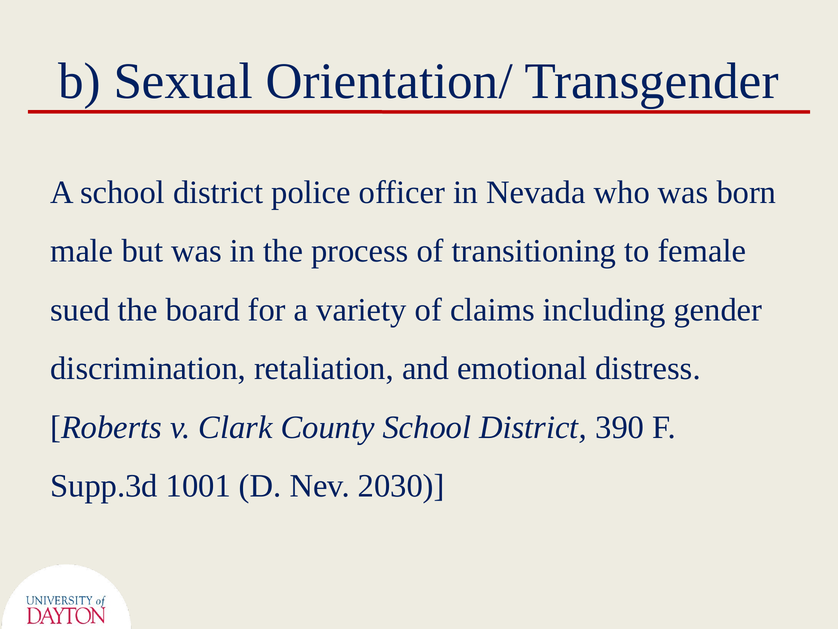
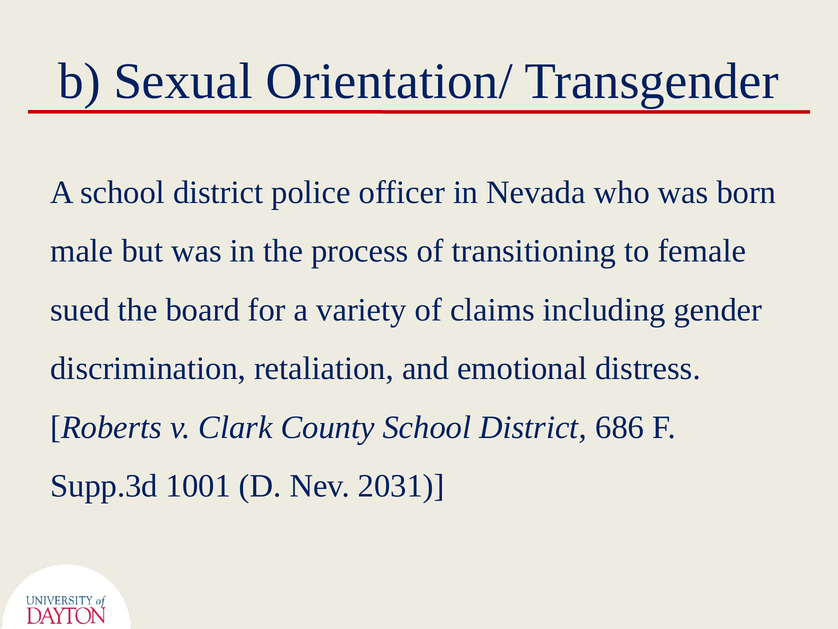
390: 390 -> 686 (620, 427)
2030: 2030 -> 2031 (401, 486)
